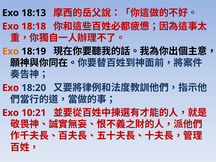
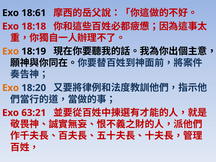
18:13: 18:13 -> 18:61 (34, 13)
Exo colour: red -> orange (11, 88)
10:21: 10:21 -> 63:21 (34, 113)
